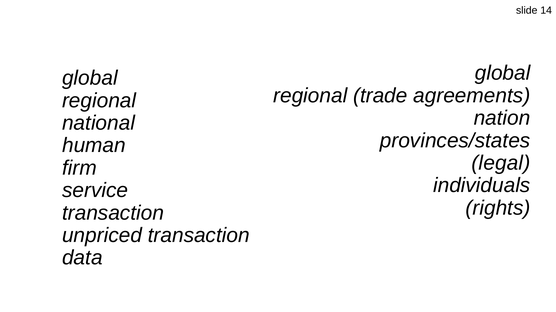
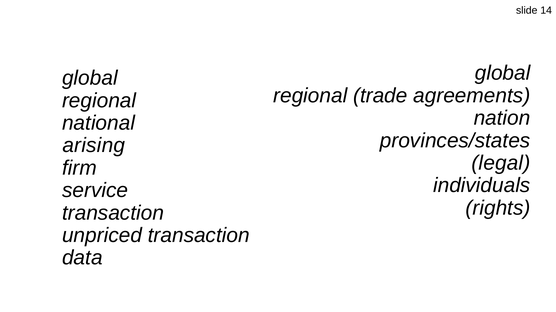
human: human -> arising (94, 146)
